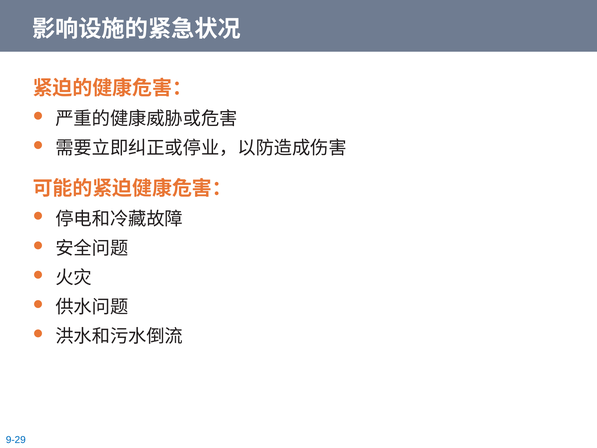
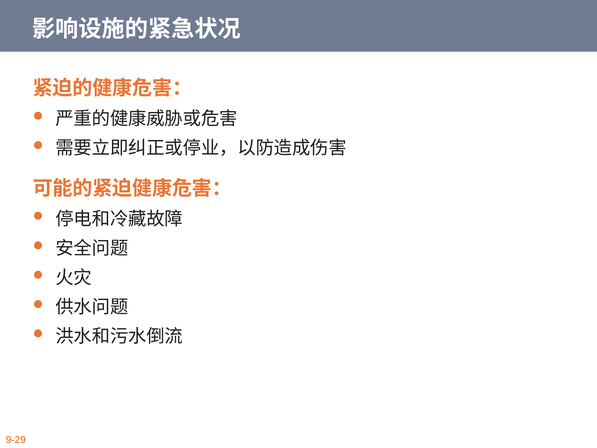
9-29 colour: blue -> orange (16, 440)
